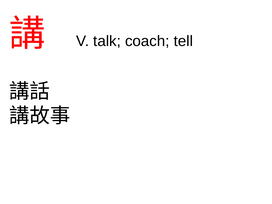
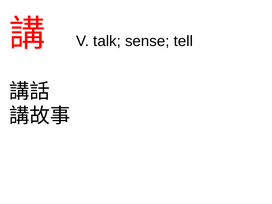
coach: coach -> sense (147, 41)
